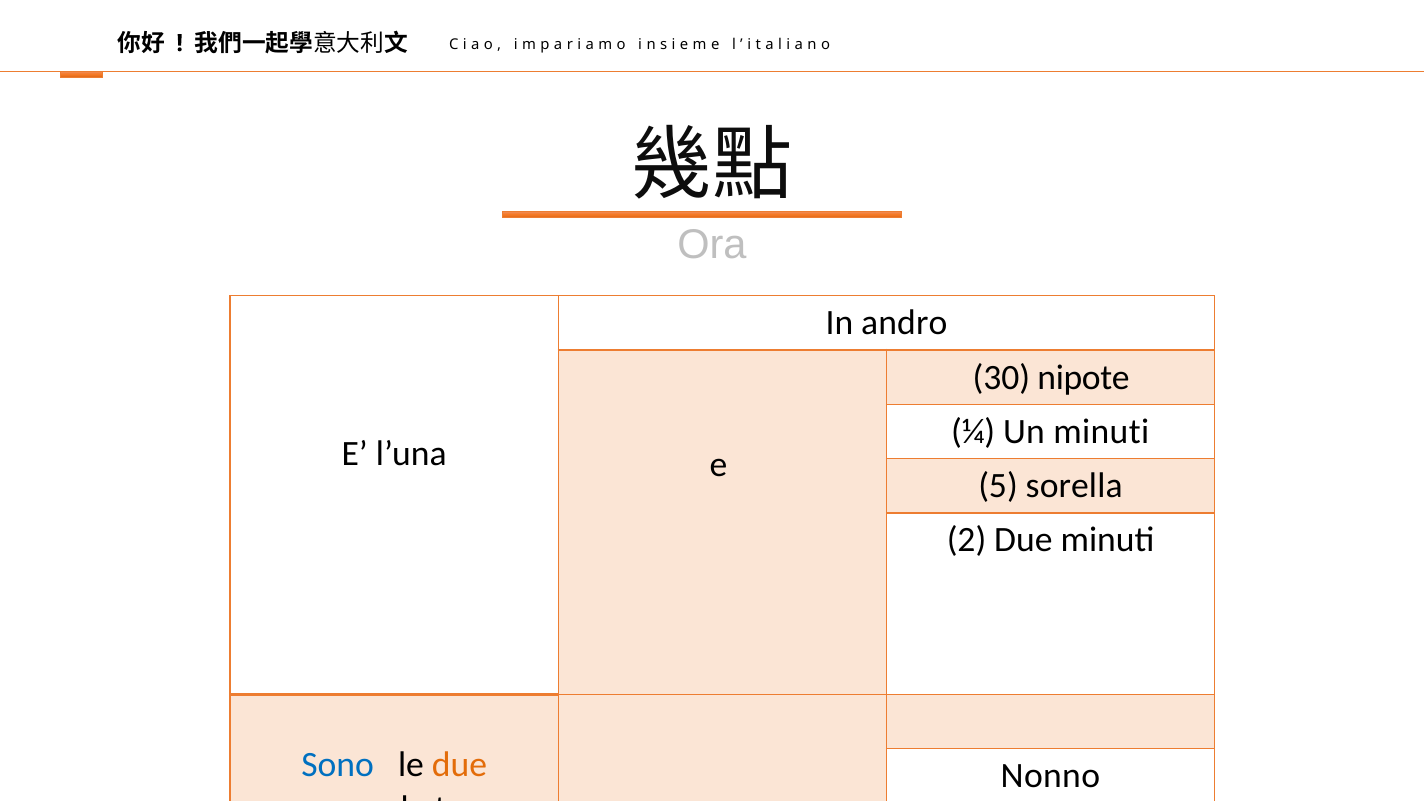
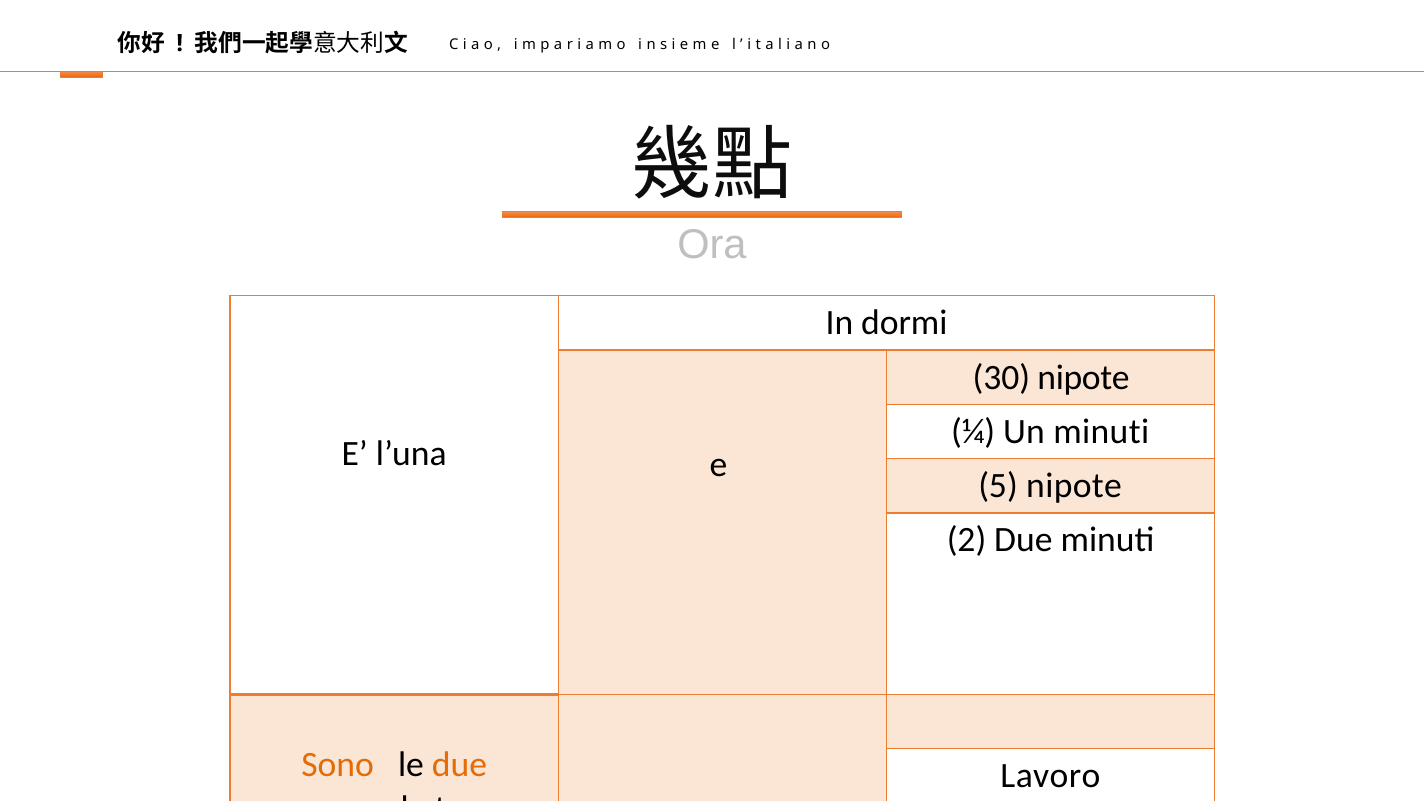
andro: andro -> dormi (904, 323)
5 sorella: sorella -> nipote (1074, 486)
Sono colour: blue -> orange (338, 765)
Nonno: Nonno -> Lavoro (1050, 776)
